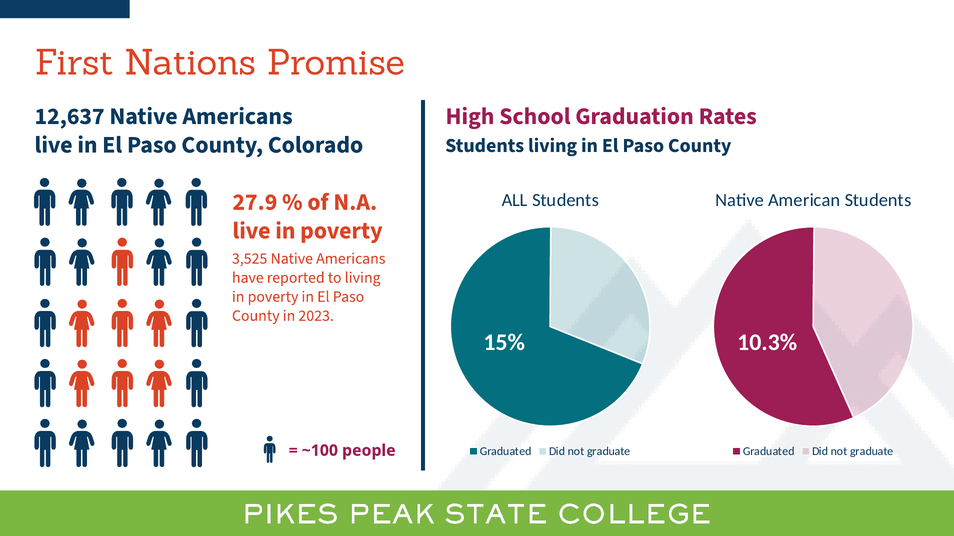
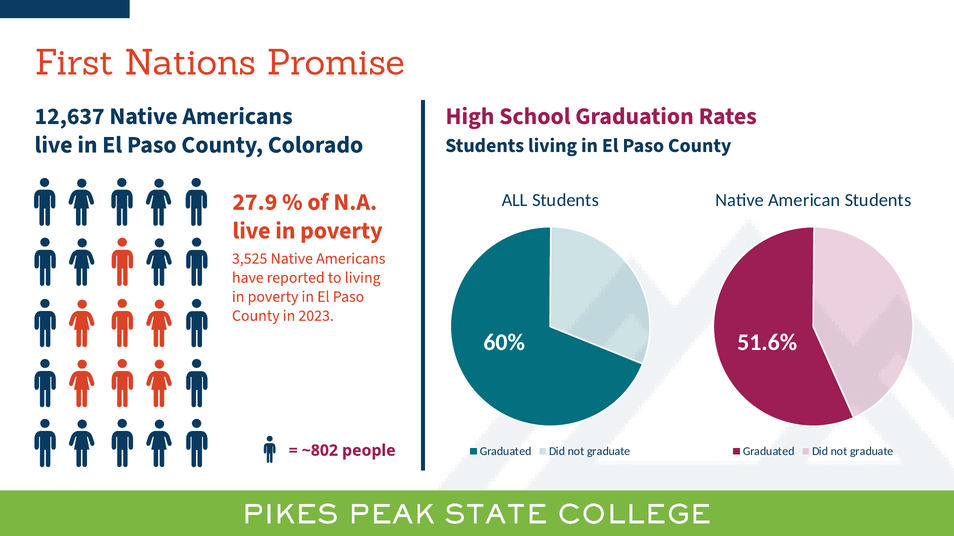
15%: 15% -> 60% (504, 343)
10.3%: 10.3% -> 51.6% (767, 343)
~100: ~100 -> ~802 (320, 451)
